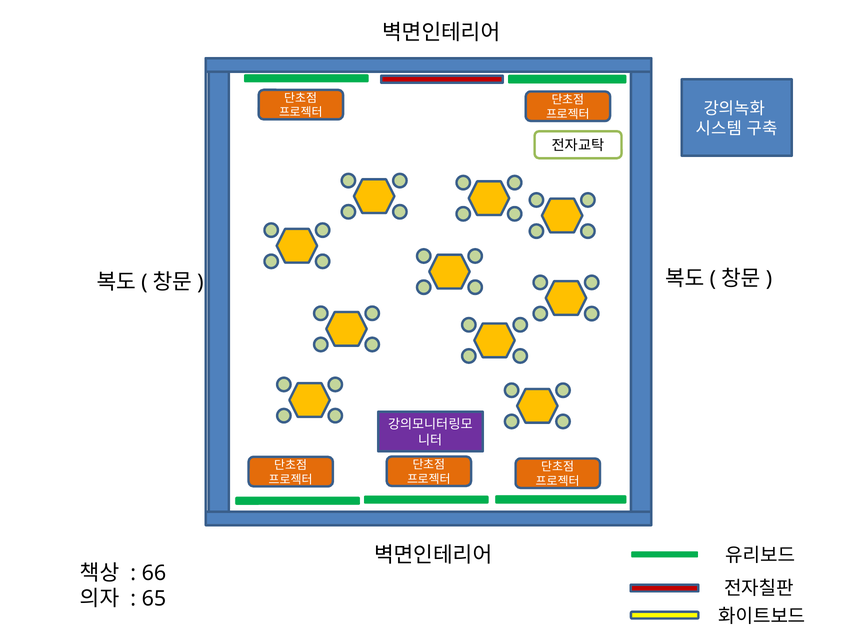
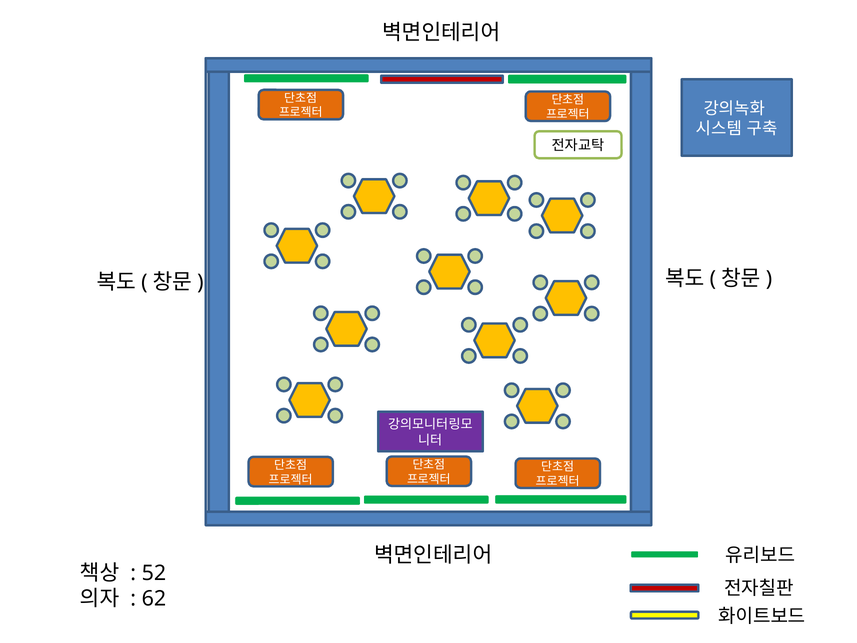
66: 66 -> 52 (154, 573)
65: 65 -> 62 (154, 599)
